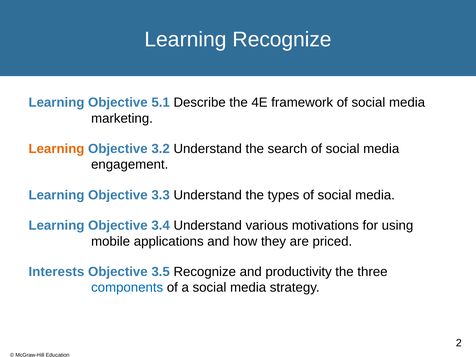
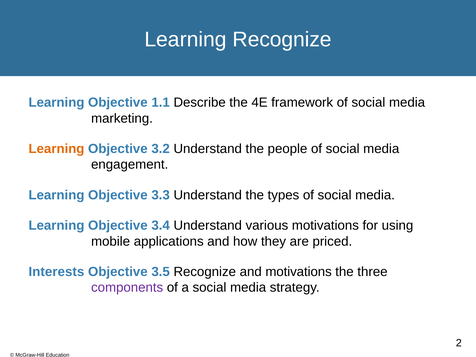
5.1: 5.1 -> 1.1 (161, 102)
search: search -> people (287, 149)
and productivity: productivity -> motivations (299, 272)
components colour: blue -> purple (127, 288)
